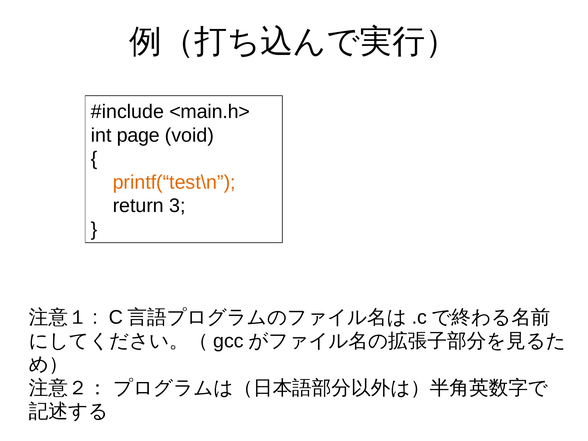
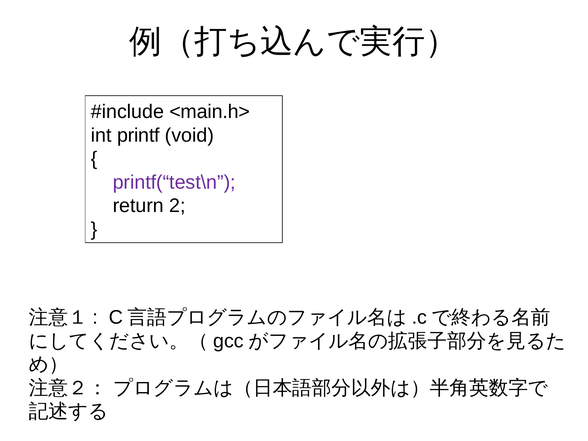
page: page -> printf (138, 135)
printf(“test\n colour: orange -> purple (174, 182)
3: 3 -> 2 (177, 206)
